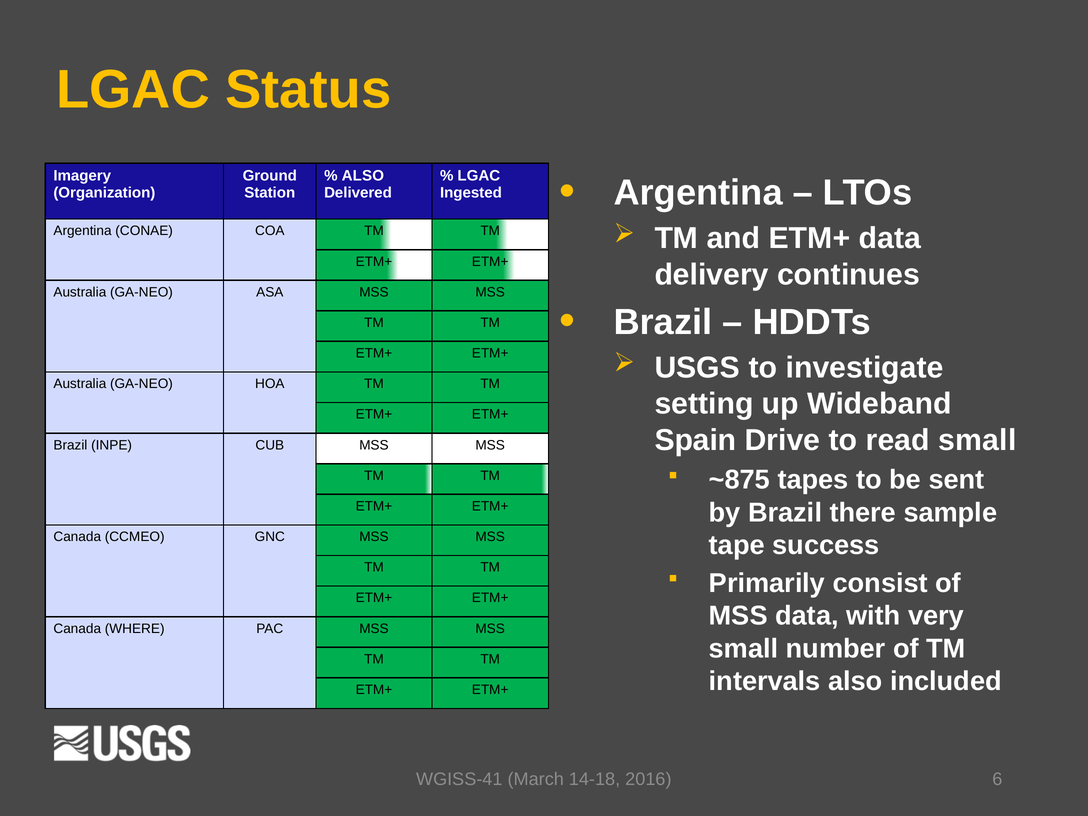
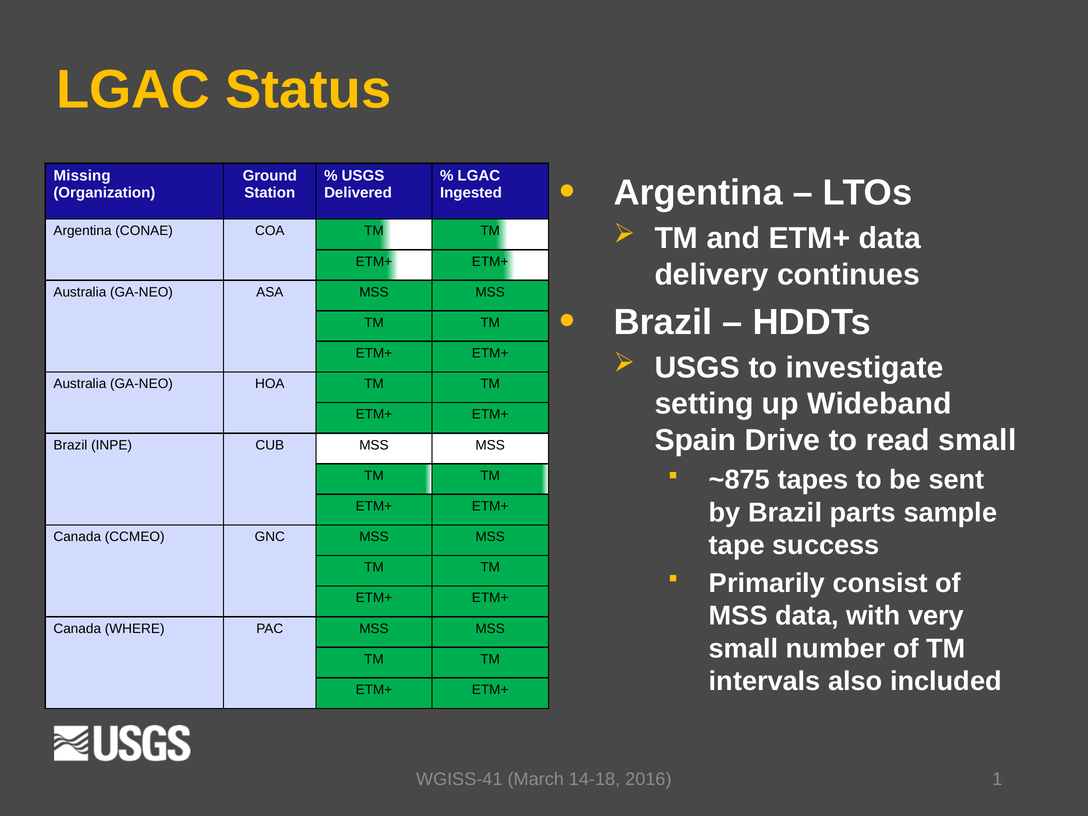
Imagery: Imagery -> Missing (82, 176)
ALSO: ALSO -> USGS (363, 176)
there: there -> parts (863, 513)
6: 6 -> 1 (997, 779)
